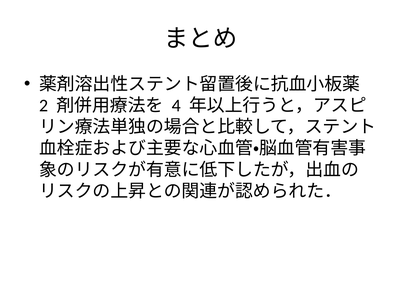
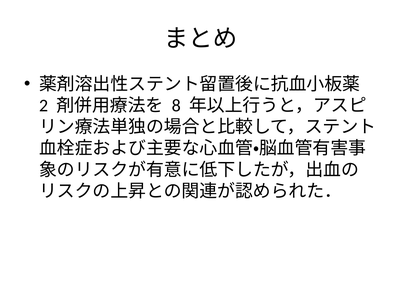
4: 4 -> 8 (176, 106)
